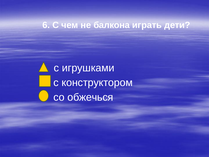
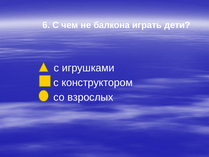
обжечься: обжечься -> взрослых (90, 97)
